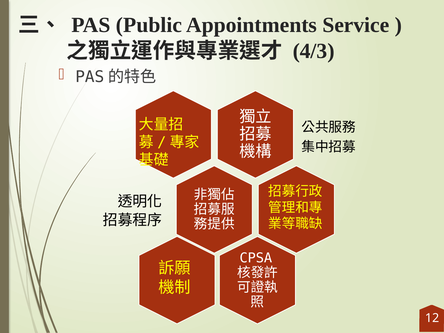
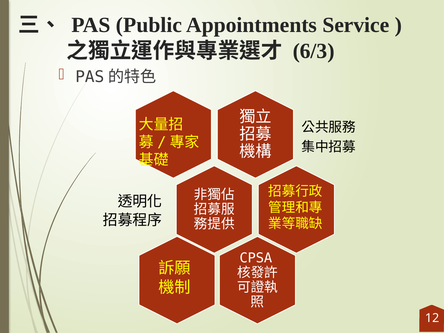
4/3: 4/3 -> 6/3 (314, 51)
